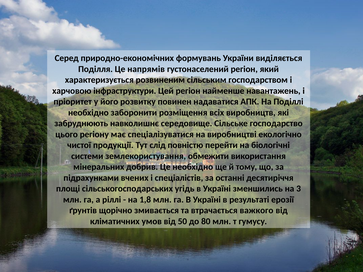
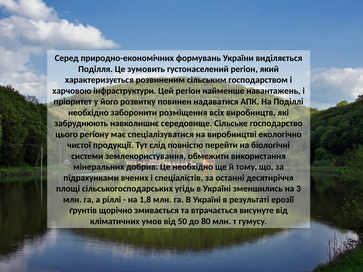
напрямів: напрямів -> зумовить (146, 69)
важкого: важкого -> висунуте (257, 211)
